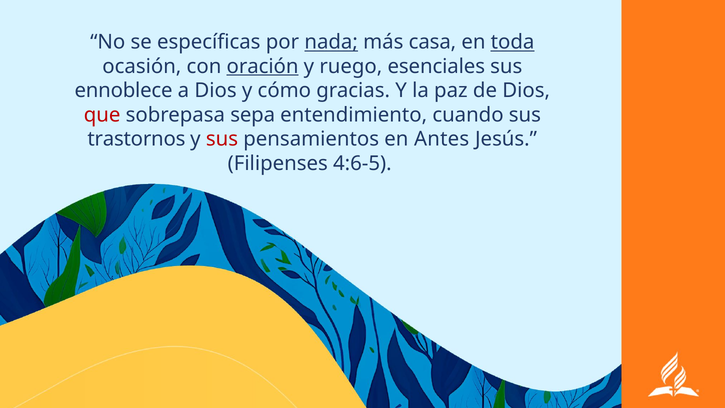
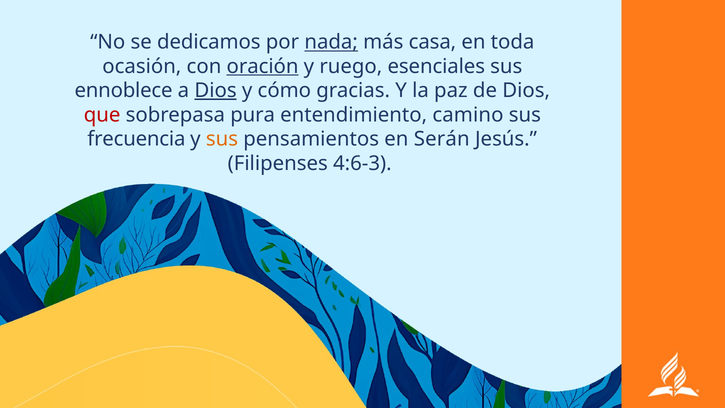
específicas: específicas -> dedicamos (209, 42)
toda underline: present -> none (513, 42)
Dios underline: none -> present (216, 91)
sepa: sepa -> pura (253, 115)
cuando: cuando -> camino (468, 115)
trastornos: trastornos -> frecuencia (136, 139)
sus colour: red -> orange (222, 139)
Antes: Antes -> Serán (442, 139)
4:6-5: 4:6-5 -> 4:6-3 (362, 163)
